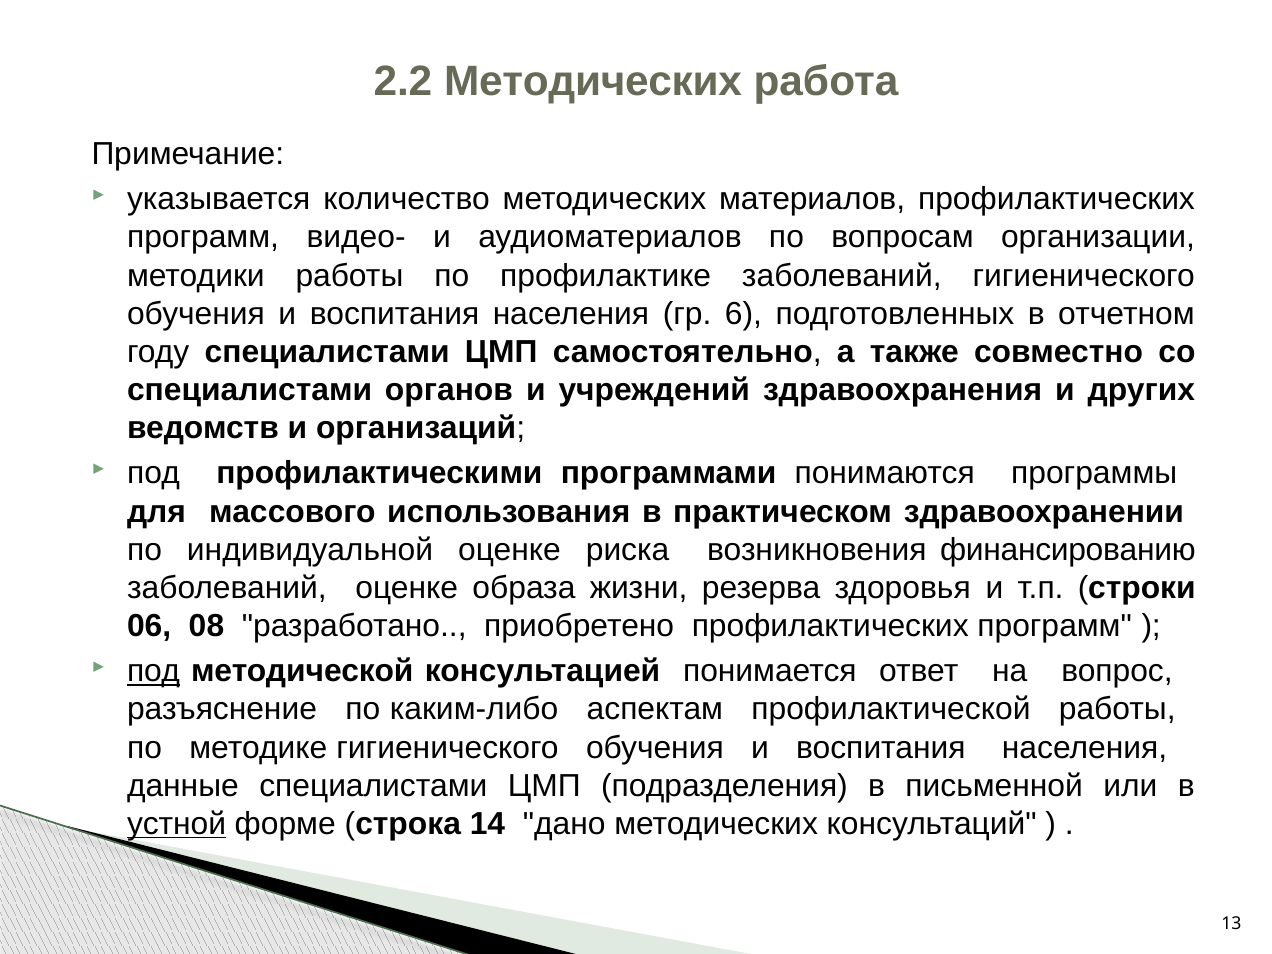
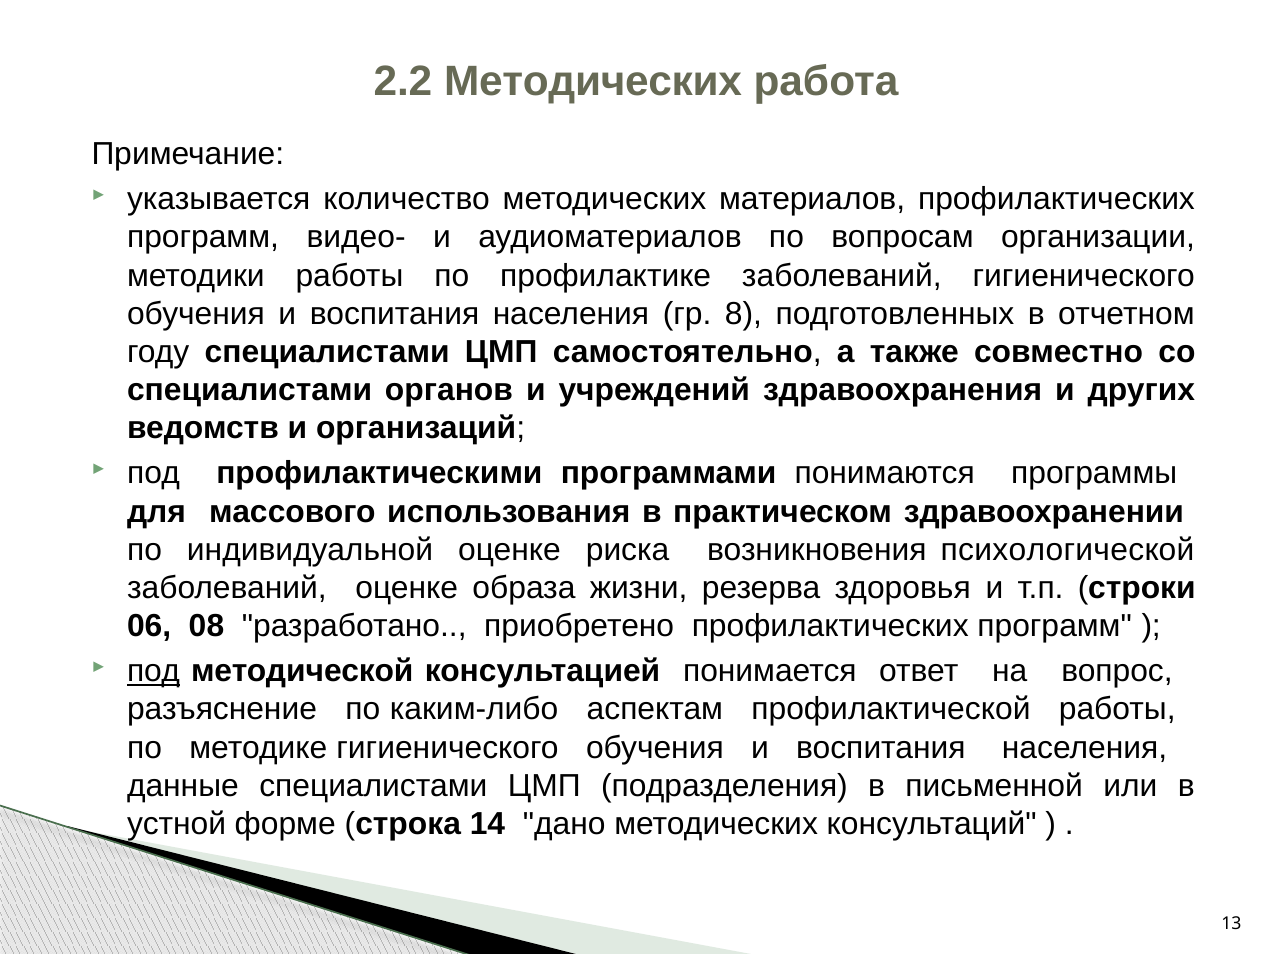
6: 6 -> 8 (743, 314)
финансированию: финансированию -> психологической (1068, 550)
устной underline: present -> none (177, 824)
